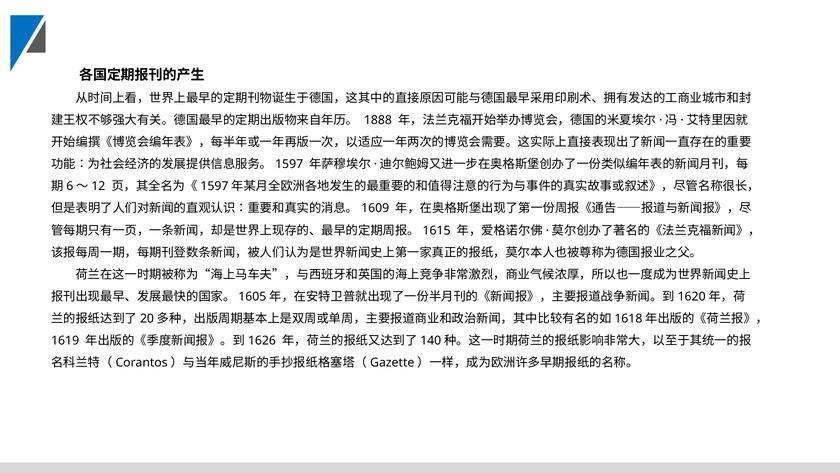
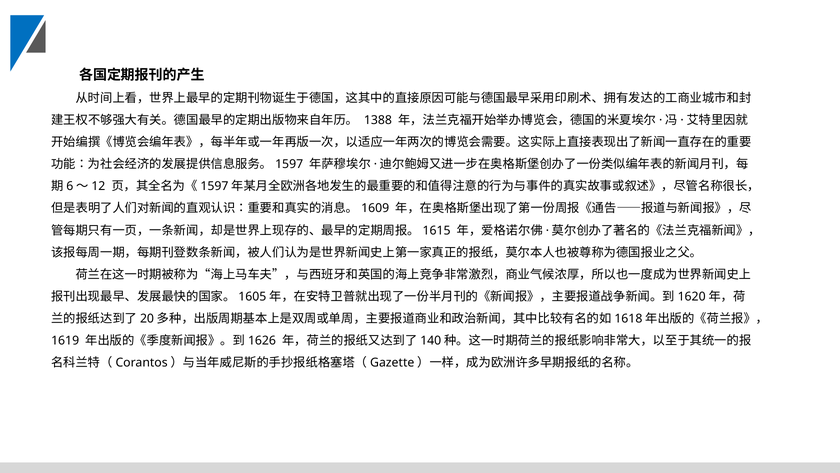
1888: 1888 -> 1388 (378, 120)
